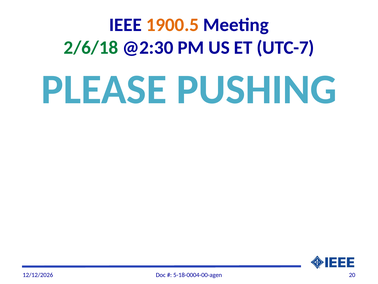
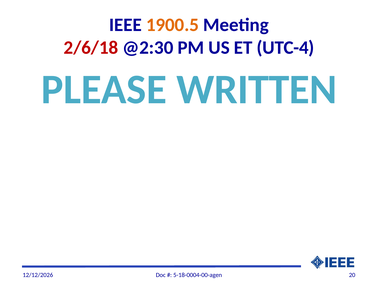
2/6/18 colour: green -> red (91, 48)
UTC-7: UTC-7 -> UTC-4 (286, 48)
PUSHING: PUSHING -> WRITTEN (257, 89)
